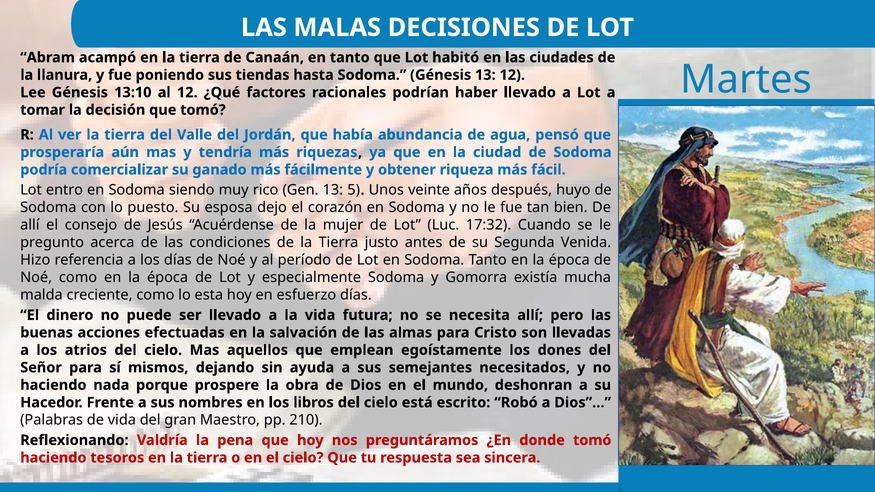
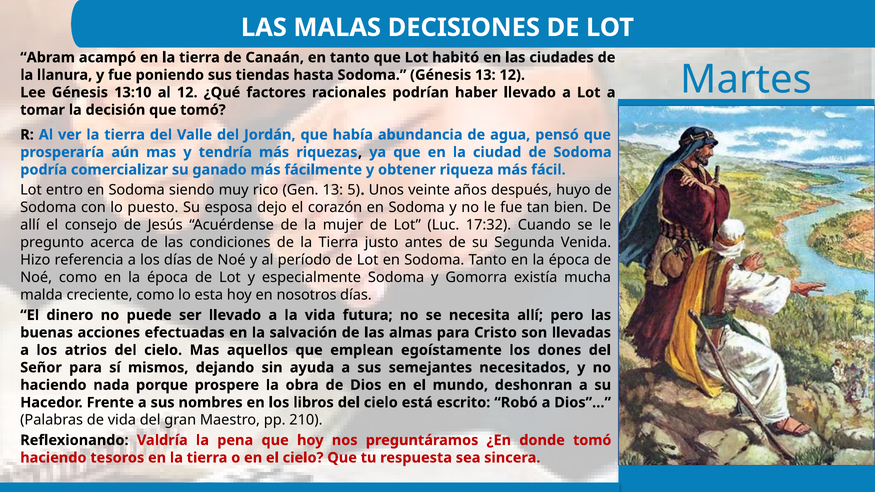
esfuerzo: esfuerzo -> nosotros (307, 295)
